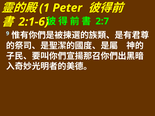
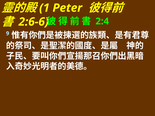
2:1-6: 2:1-6 -> 2:6-6 (34, 22)
2:7: 2:7 -> 2:4 (102, 21)
